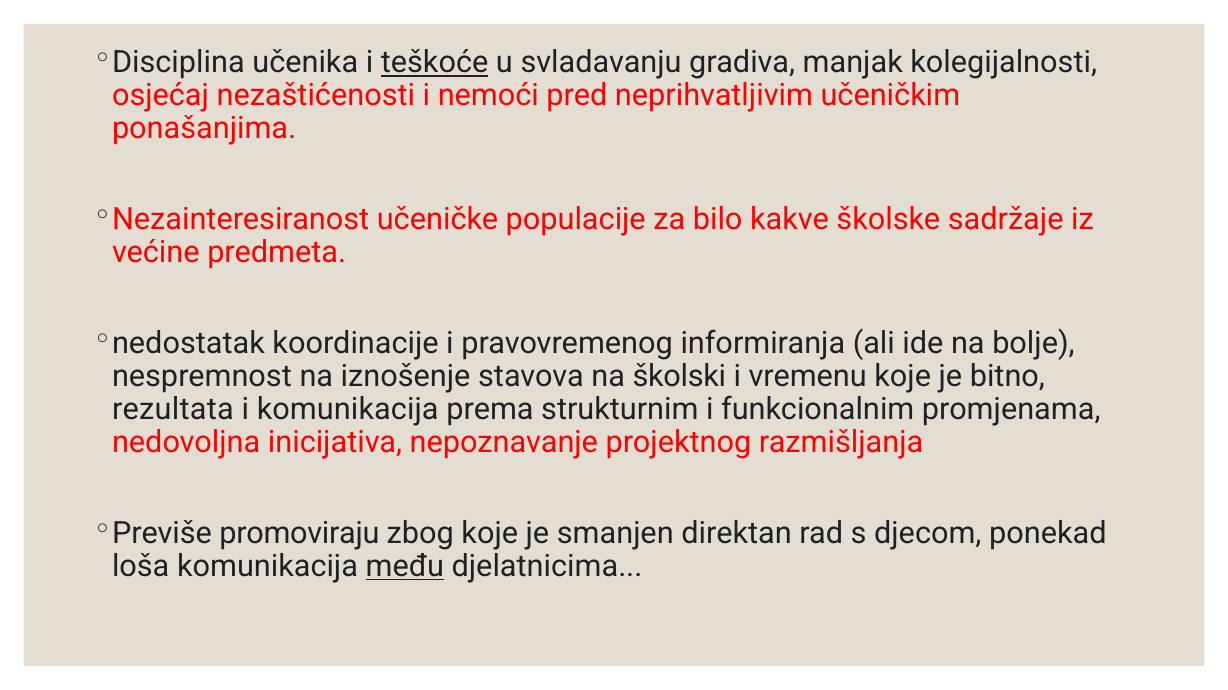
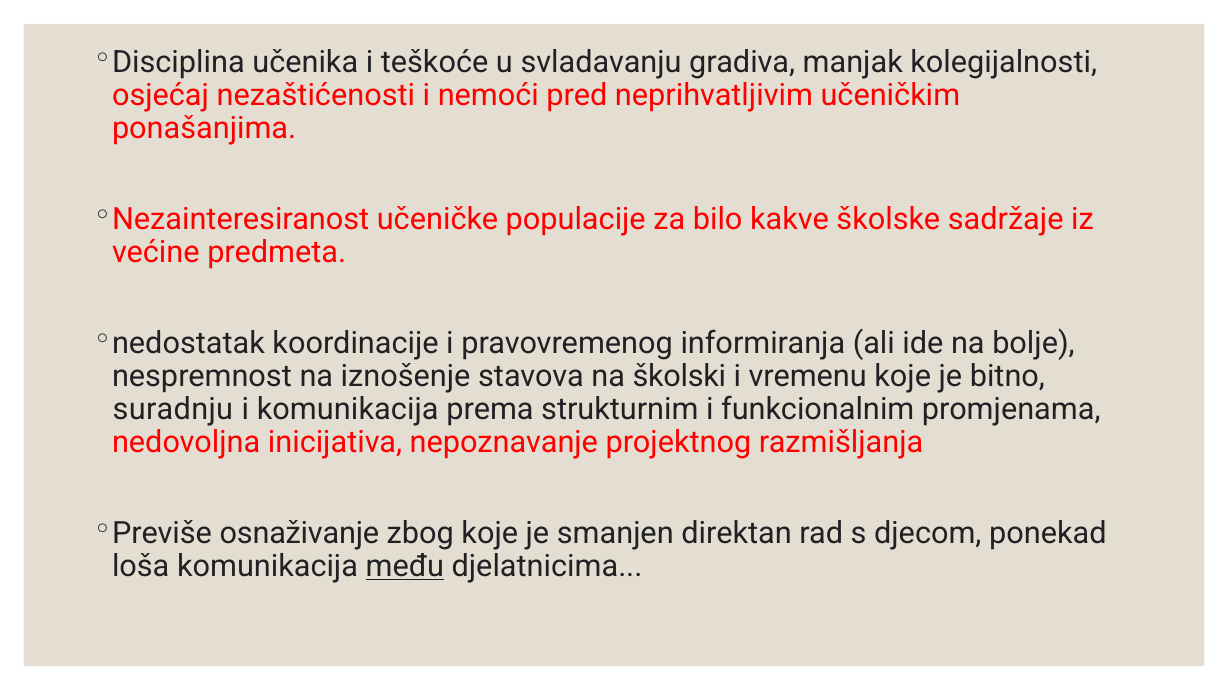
teškoće underline: present -> none (435, 63)
rezultata: rezultata -> suradnju (173, 410)
promoviraju: promoviraju -> osnaživanje (299, 534)
